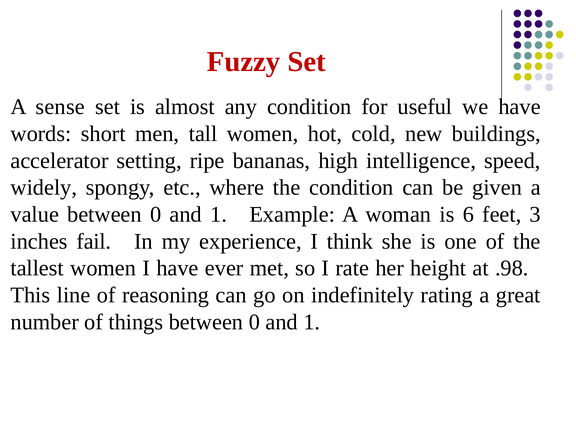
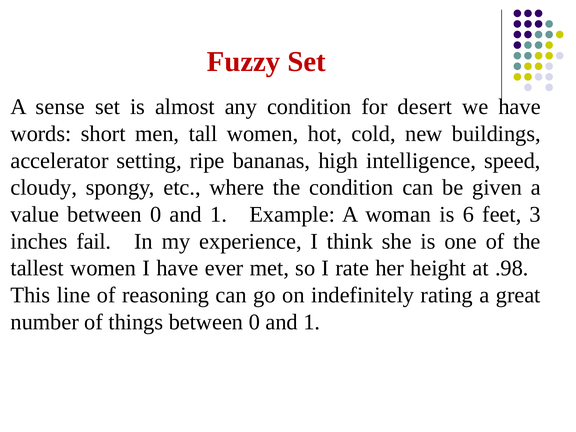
useful: useful -> desert (425, 107)
widely: widely -> cloudy (44, 188)
